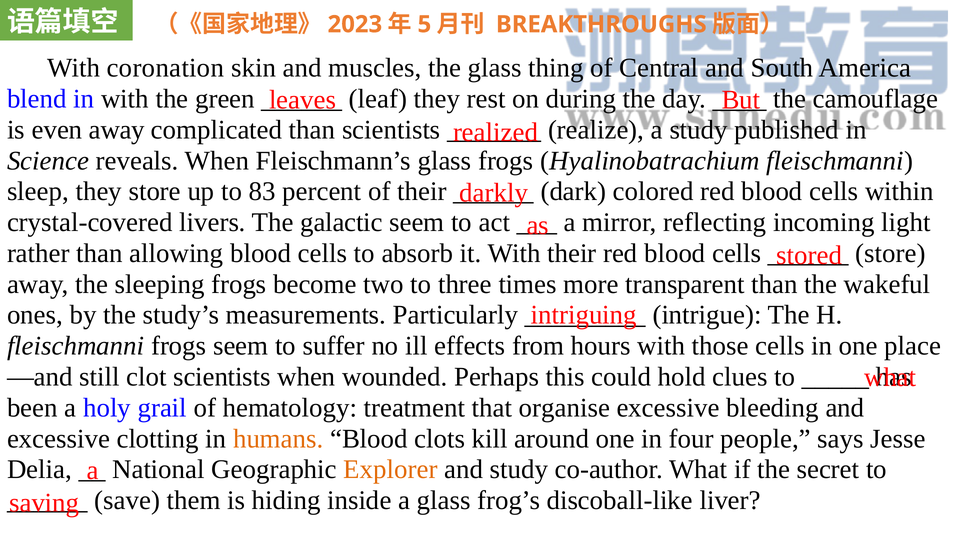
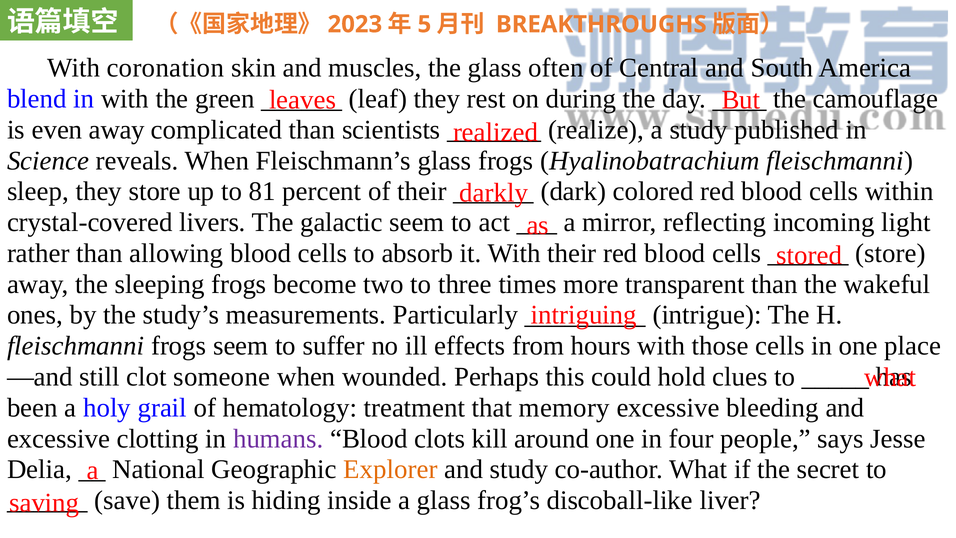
thing: thing -> often (556, 68)
83: 83 -> 81 (262, 191)
clot scientists: scientists -> someone (222, 377)
organise: organise -> memory (564, 408)
humans colour: orange -> purple (278, 438)
